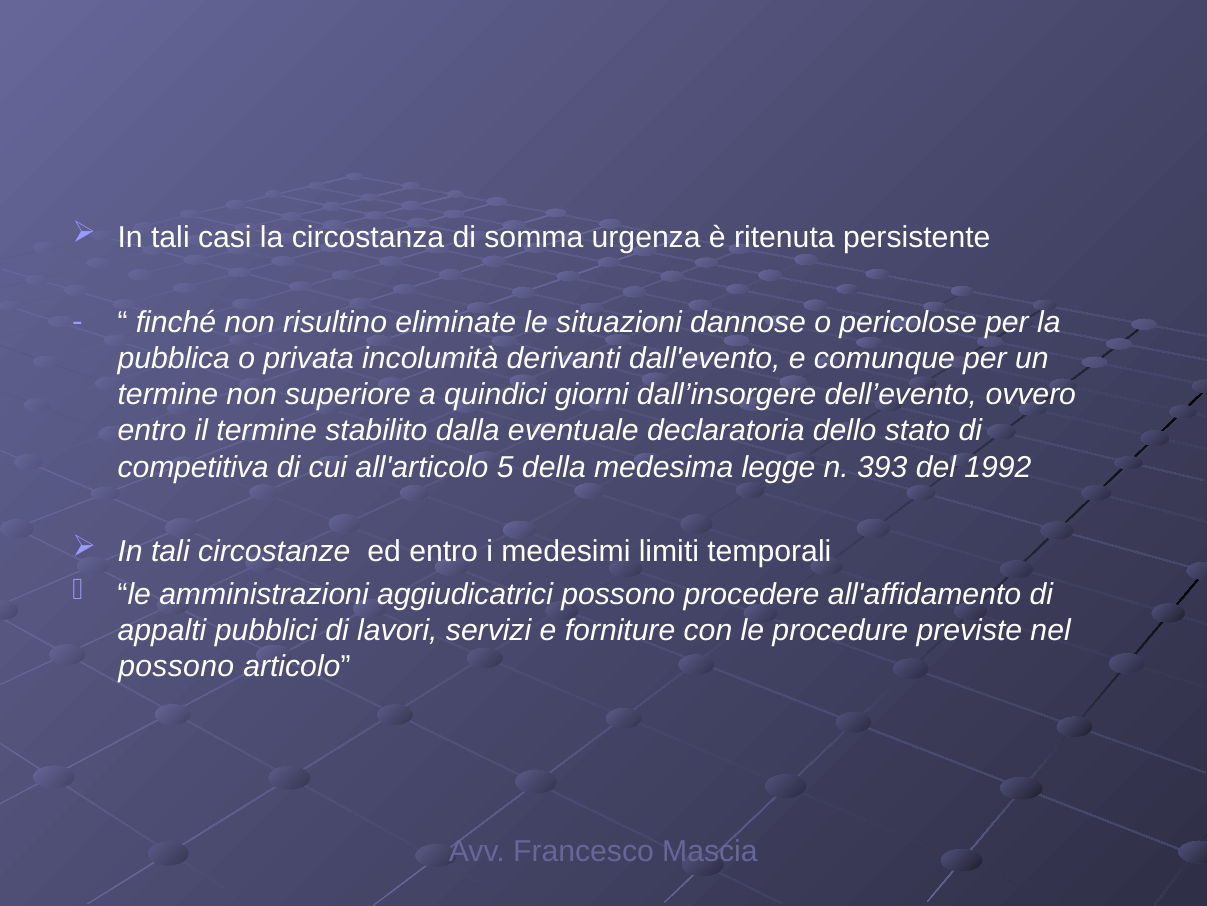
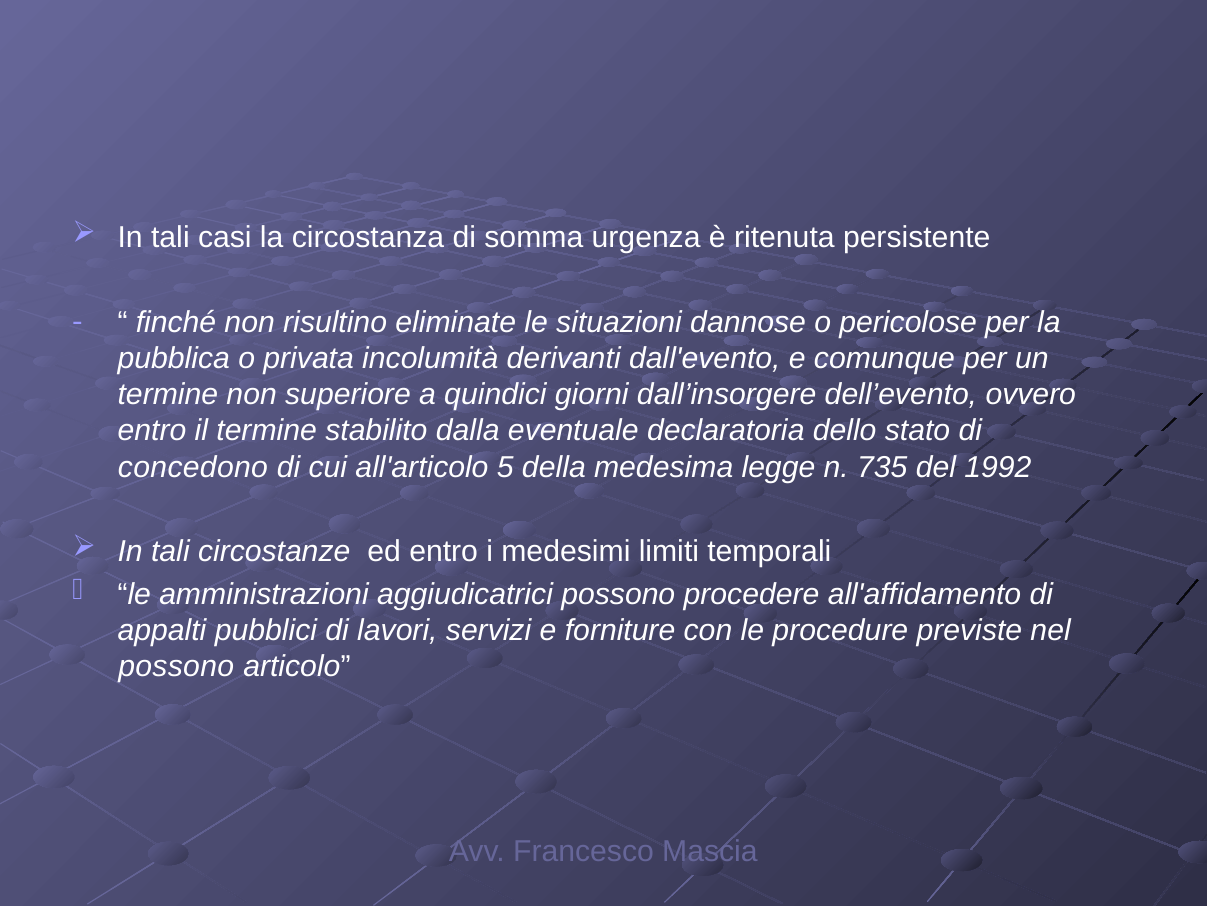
competitiva: competitiva -> concedono (193, 467)
393: 393 -> 735 (882, 467)
